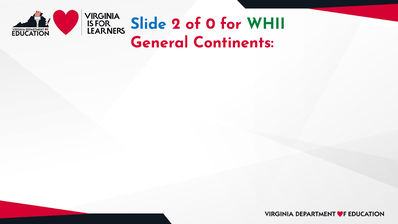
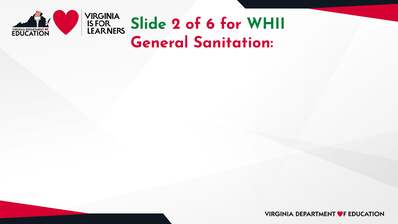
Slide colour: blue -> green (148, 24)
0: 0 -> 6 (210, 24)
Continents: Continents -> Sanitation (233, 42)
